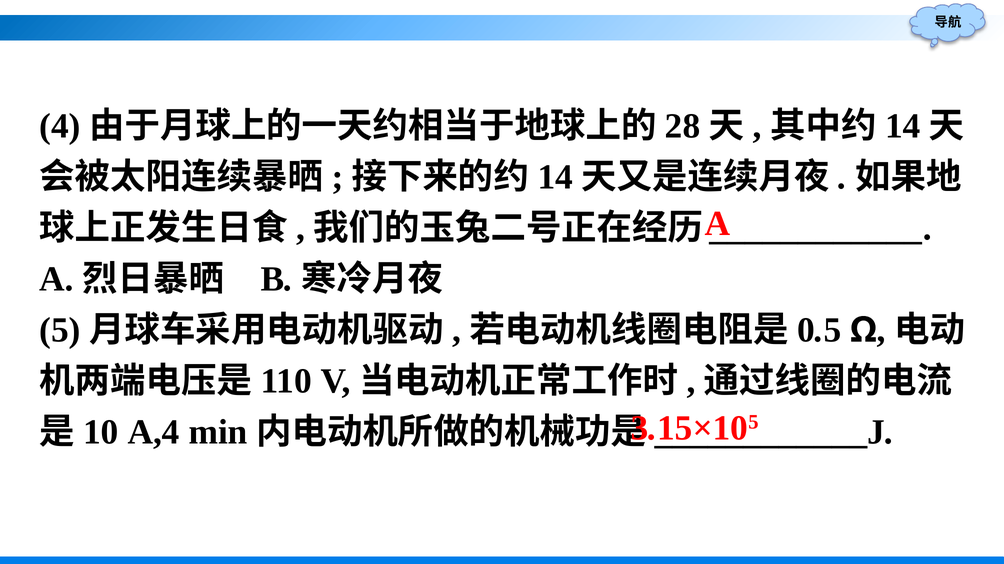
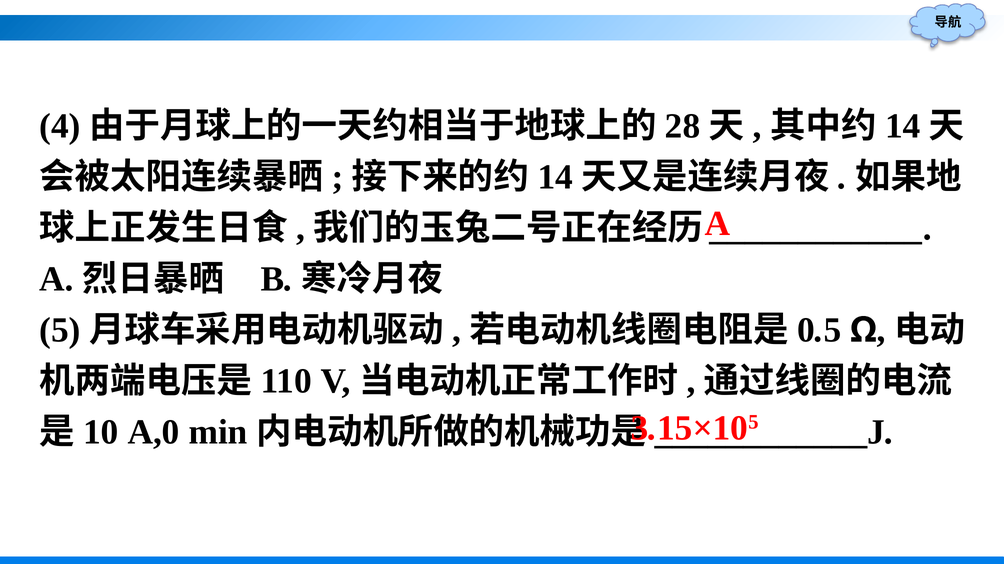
A,4: A,4 -> A,0 (154, 432)
